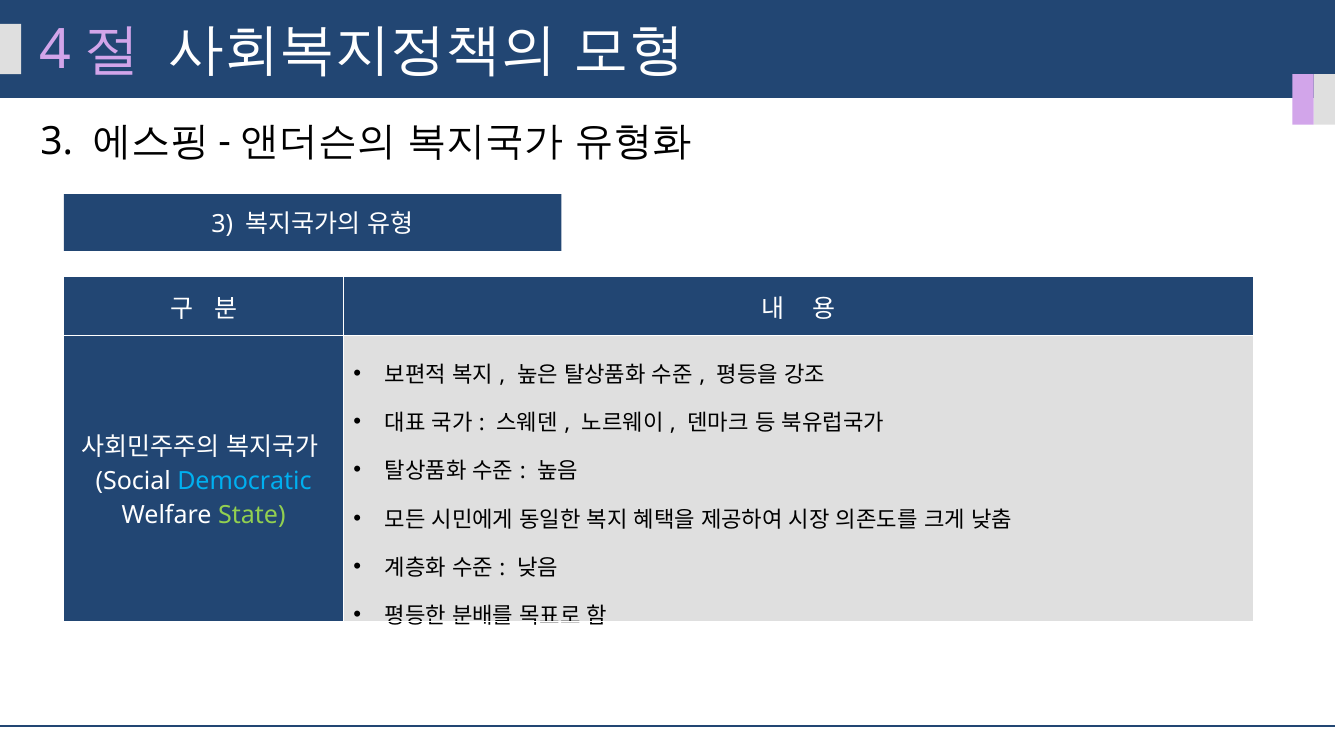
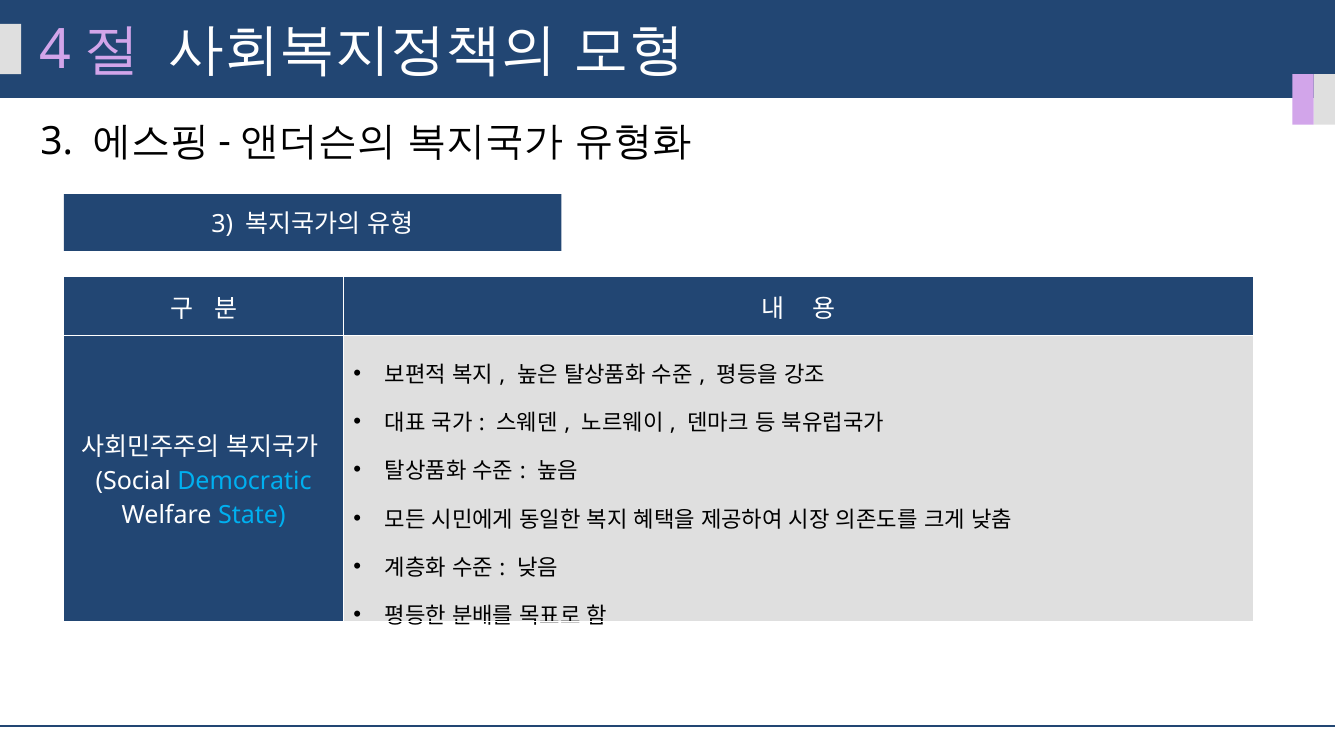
State colour: light green -> light blue (252, 515)
